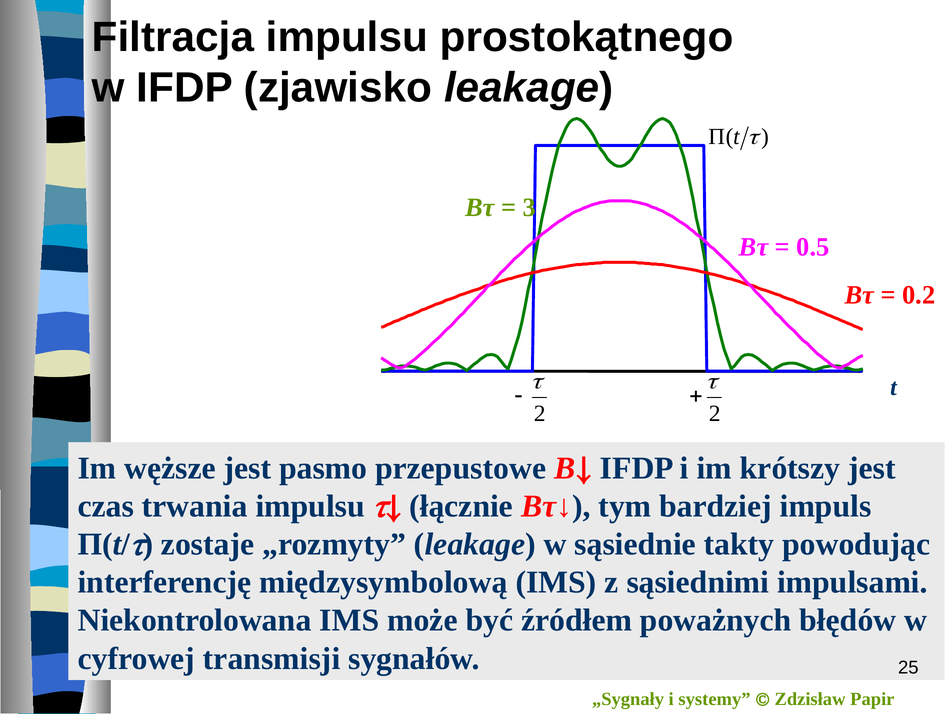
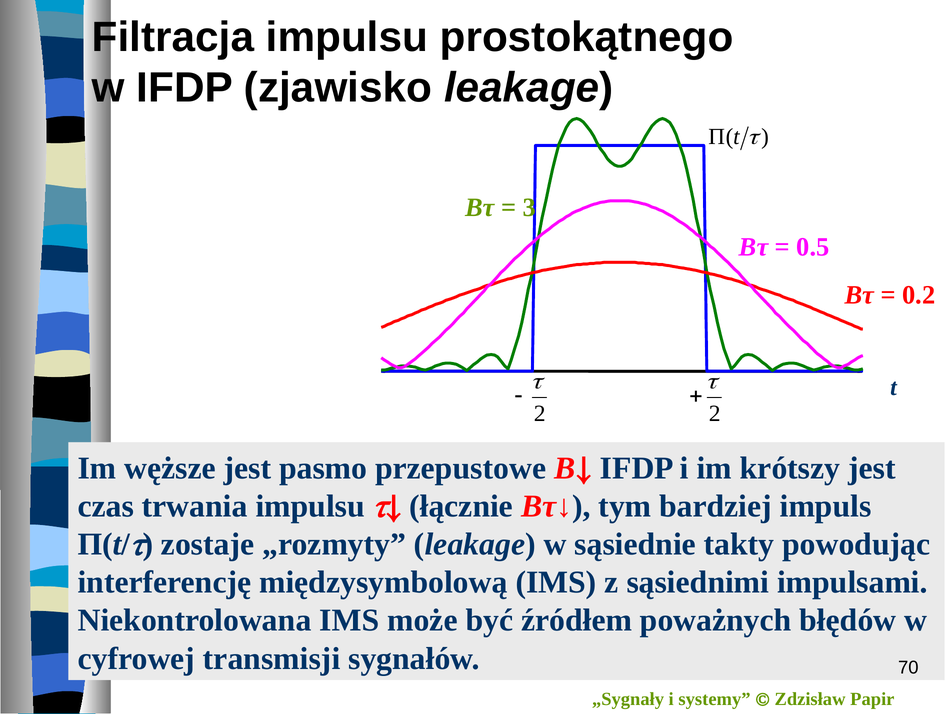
25: 25 -> 70 (908, 668)
